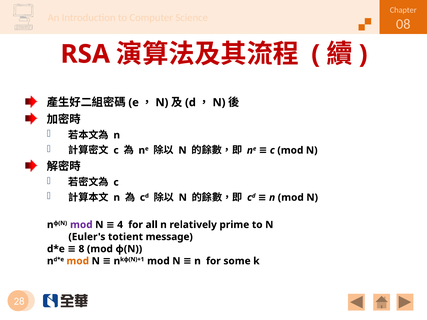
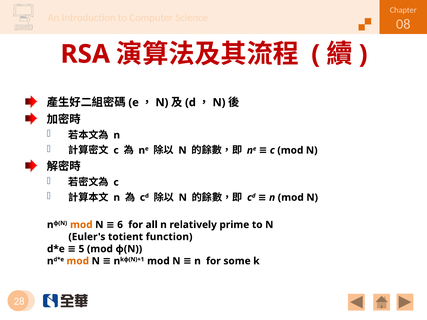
mod colour: purple -> orange (81, 225)
4: 4 -> 6 (120, 225)
message: message -> function (169, 237)
8: 8 -> 5 (81, 249)
